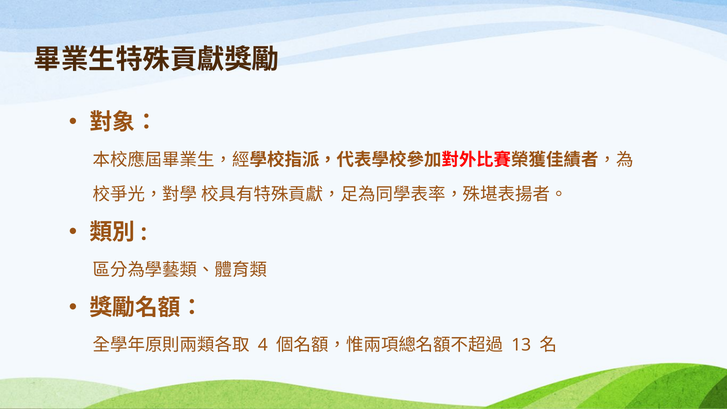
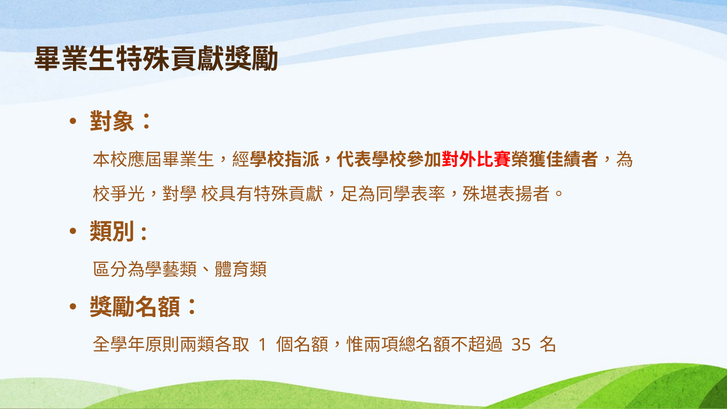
4: 4 -> 1 (263, 345)
13: 13 -> 35 (521, 345)
